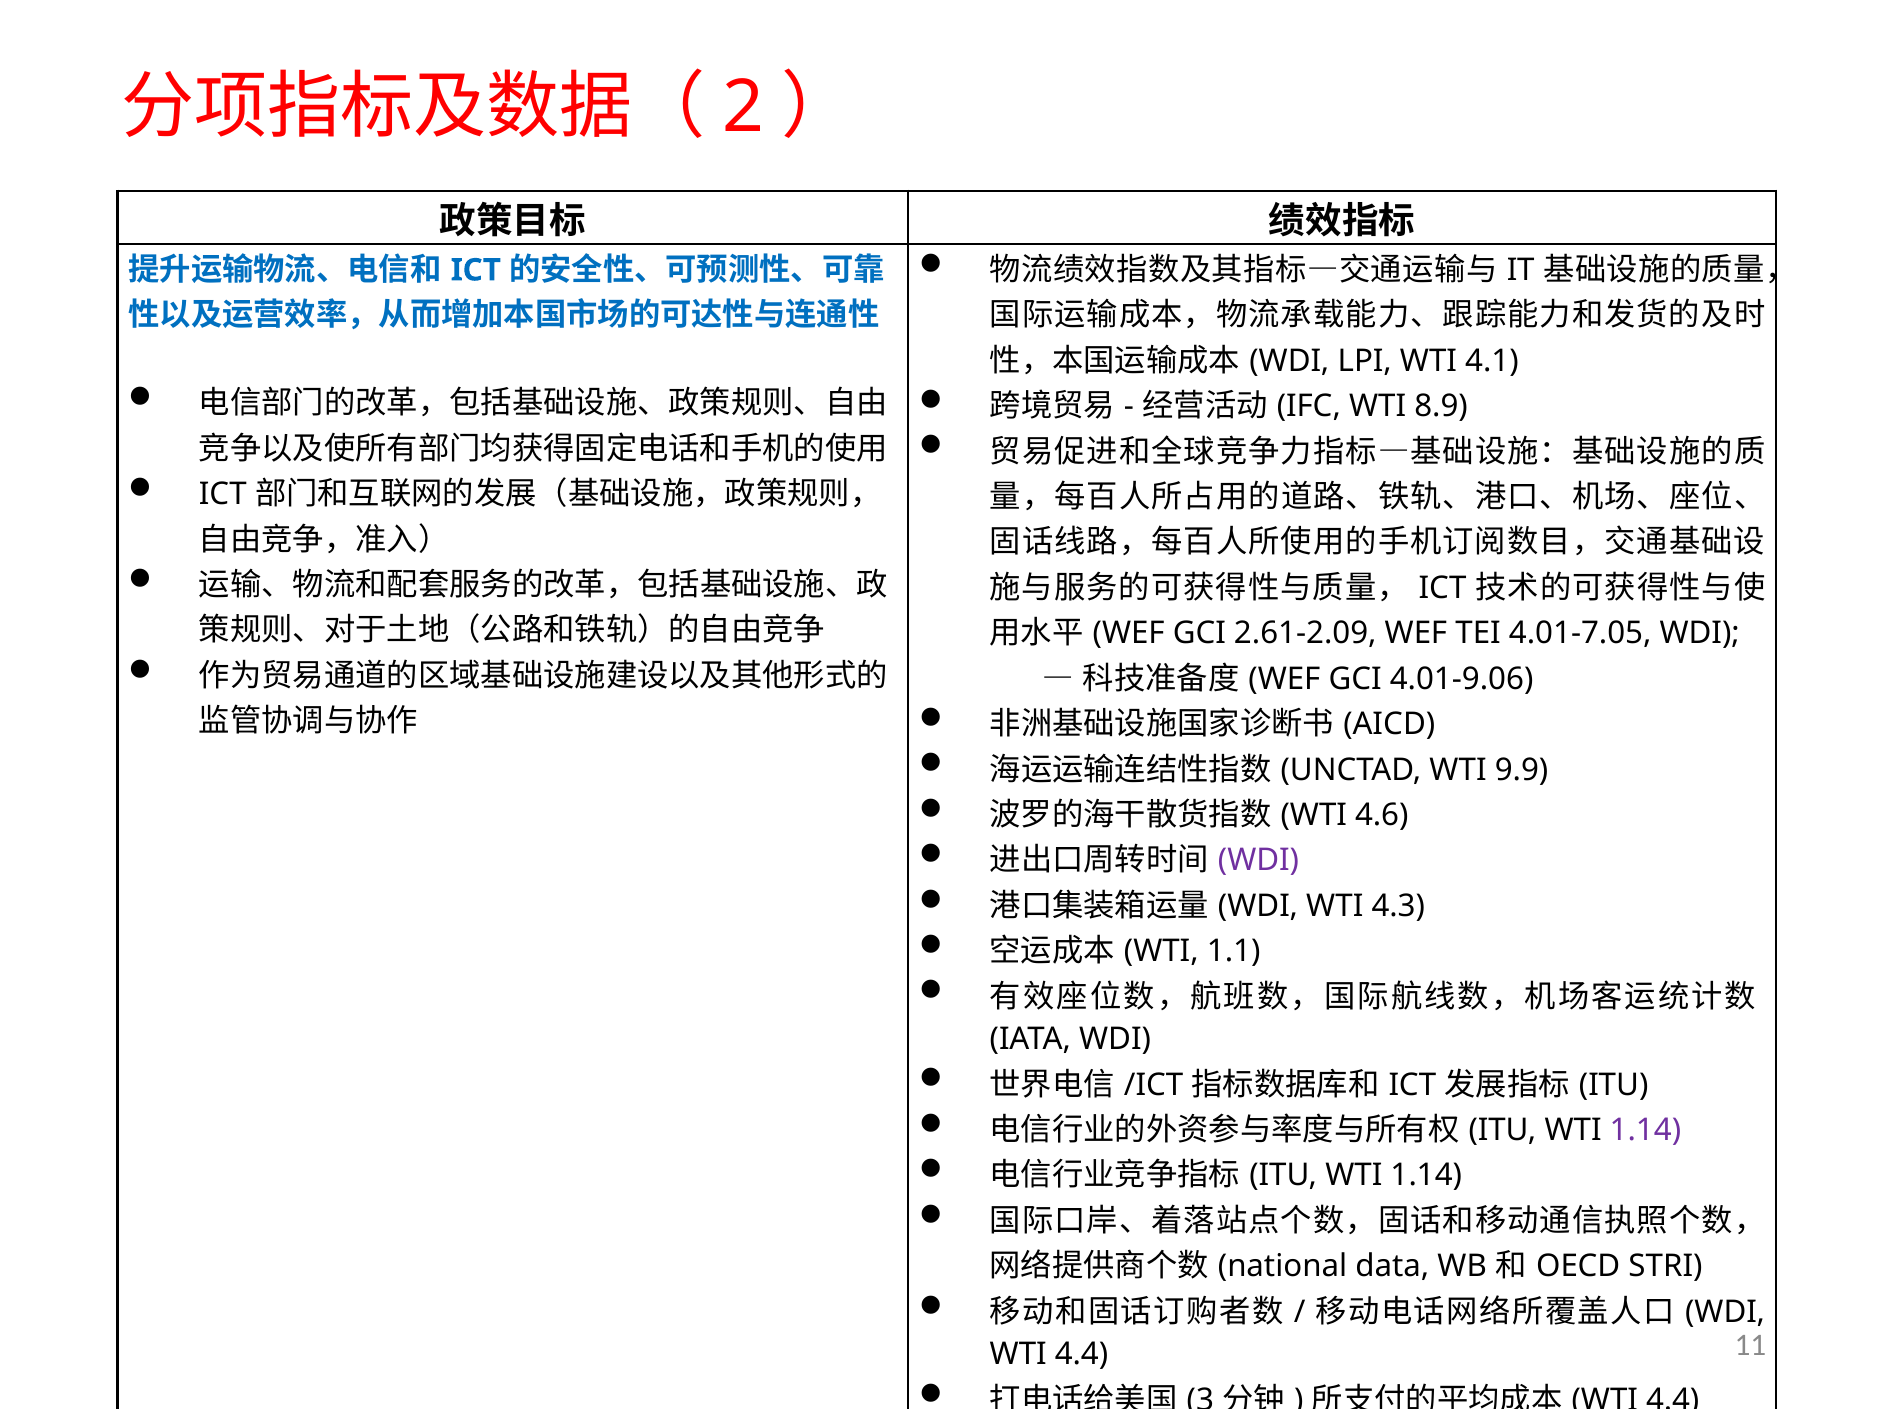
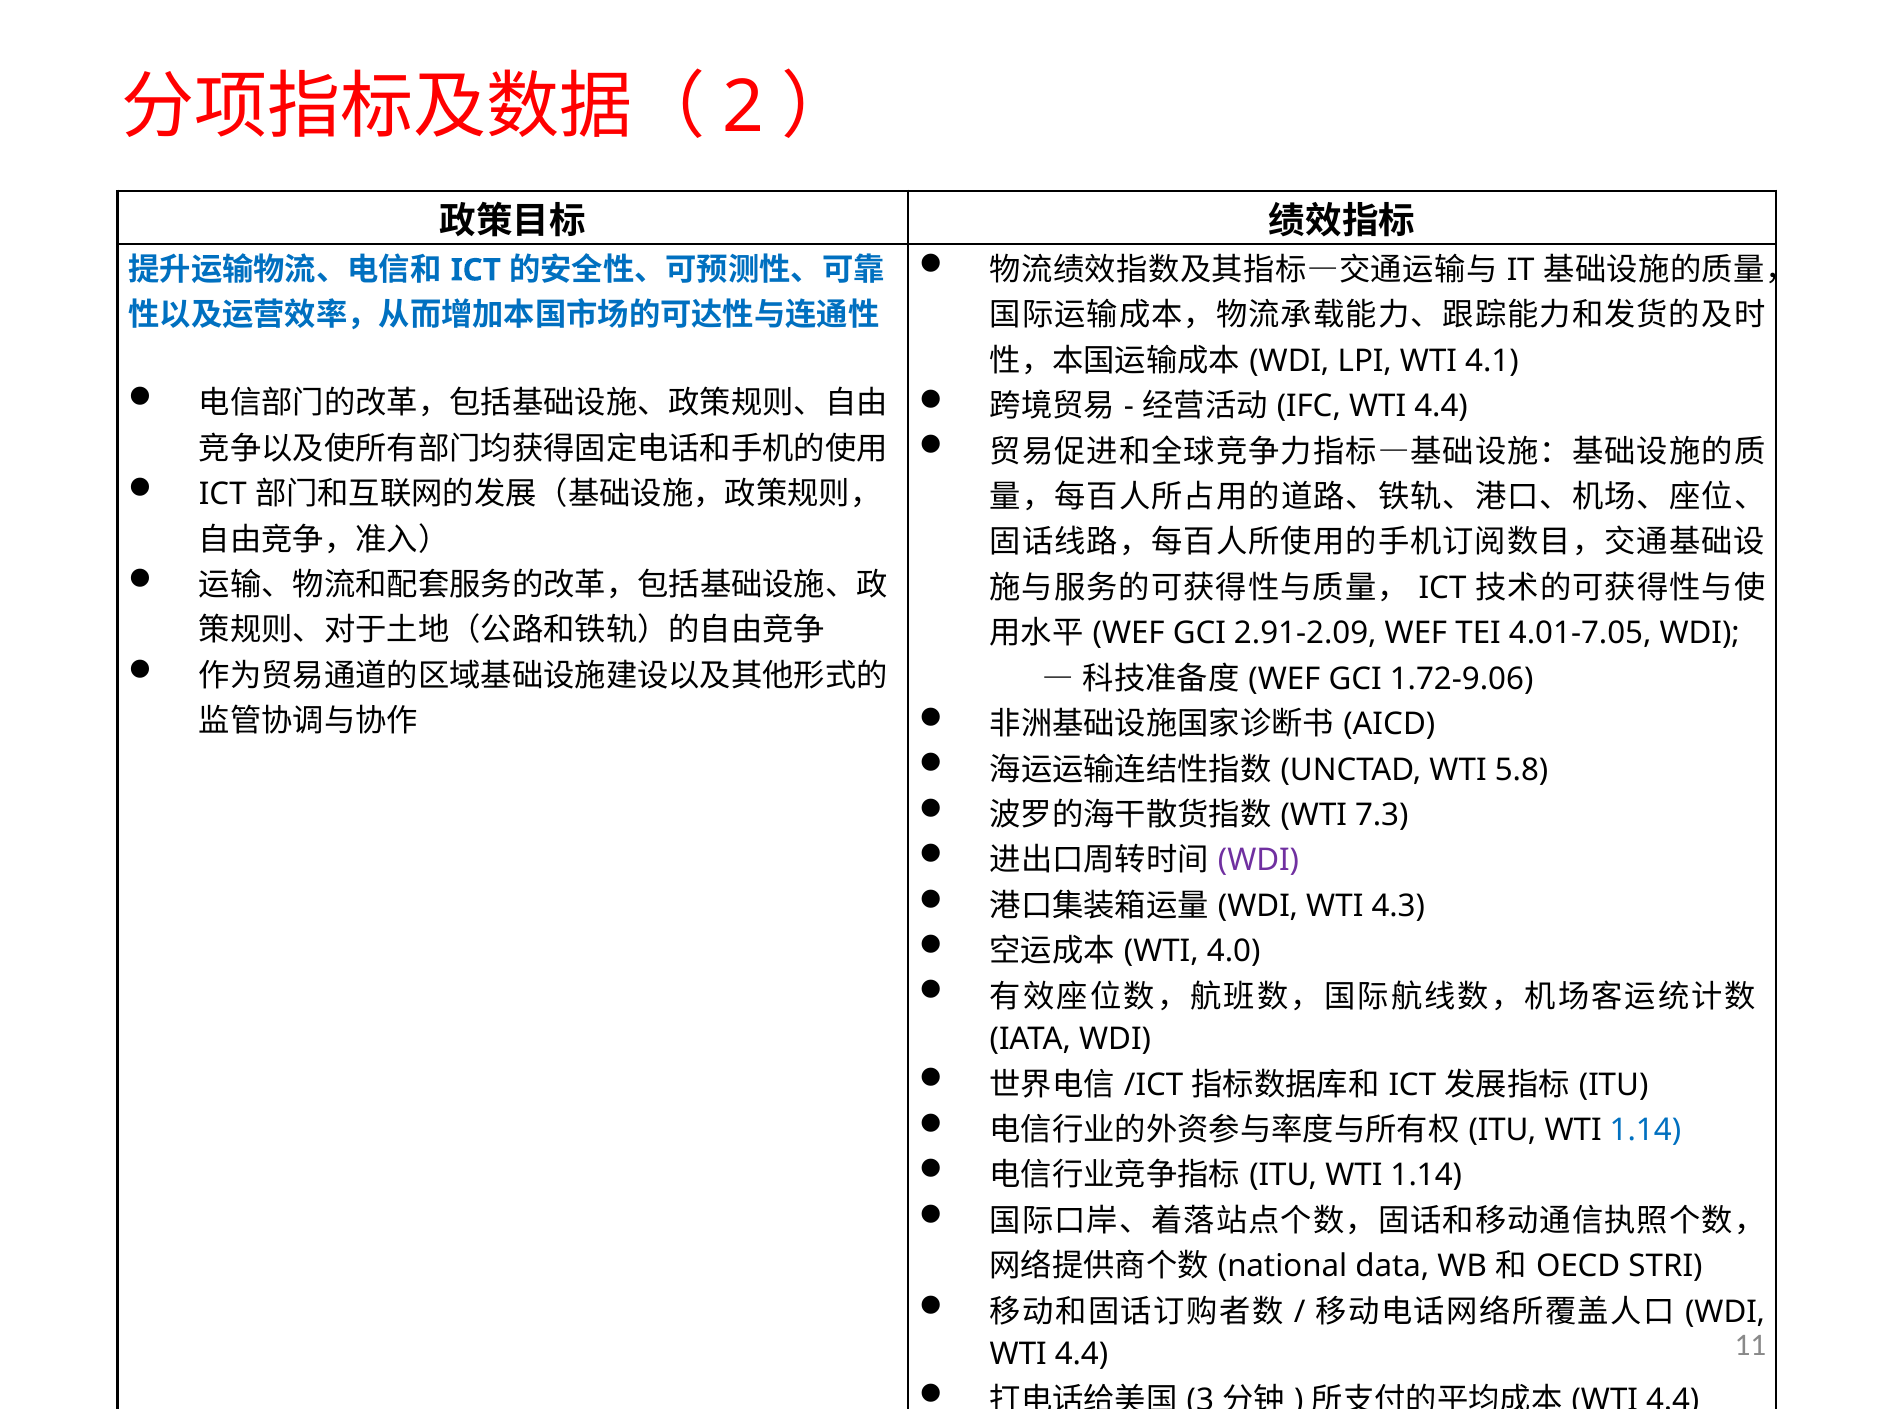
8.9: 8.9 -> 4.4 (1441, 406)
2.61-2.09: 2.61-2.09 -> 2.91-2.09 (1305, 634)
4.01-9.06: 4.01-9.06 -> 1.72-9.06 (1462, 679)
9.9: 9.9 -> 5.8 (1522, 770)
4.6: 4.6 -> 7.3 (1382, 815)
1.1: 1.1 -> 4.0 (1234, 952)
1.14 colour: purple -> blue (1645, 1130)
